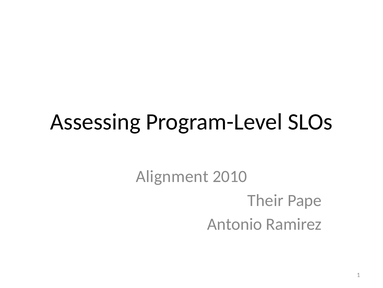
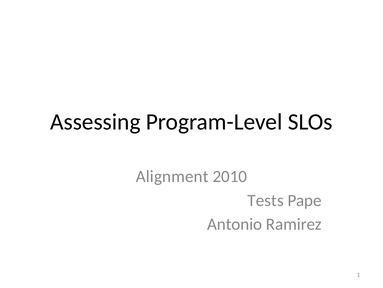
Their: Their -> Tests (266, 200)
